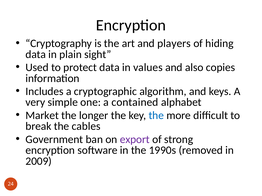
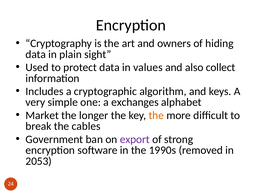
players: players -> owners (174, 43)
copies: copies -> collect (221, 68)
contained: contained -> exchanges (135, 103)
the colour: blue -> orange (156, 116)
2009: 2009 -> 2053 (39, 162)
